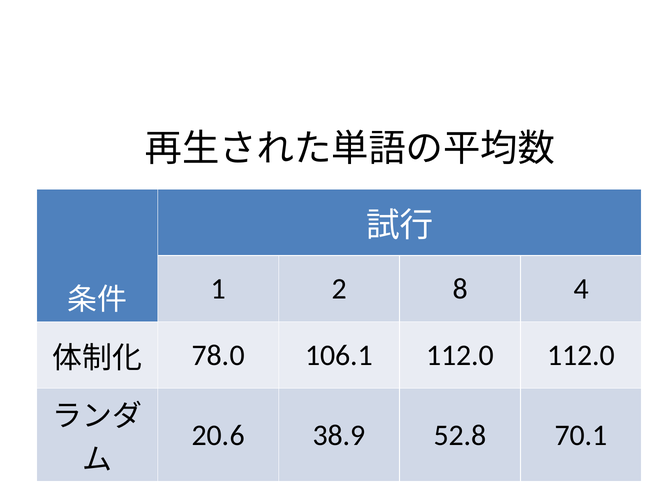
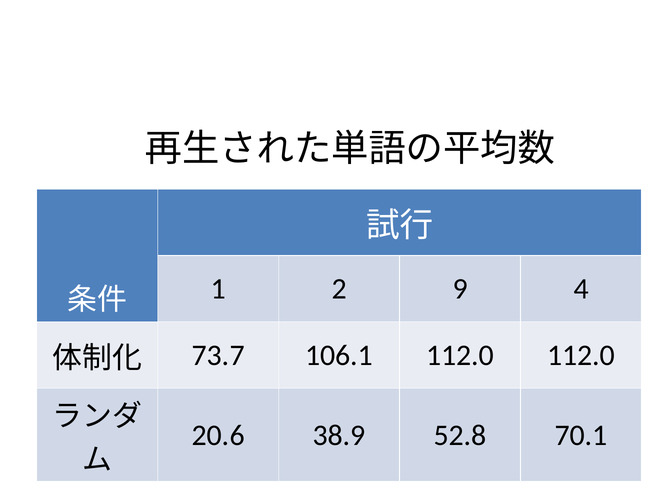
8: 8 -> 9 (460, 289)
78.0: 78.0 -> 73.7 (218, 355)
